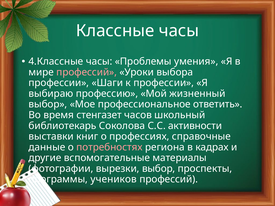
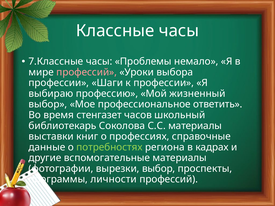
4.Классные: 4.Классные -> 7.Классные (56, 62)
умения: умения -> немало (196, 62)
С.С активности: активности -> материалы (195, 126)
потребностях colour: pink -> light green (109, 147)
учеников: учеников -> личности (114, 179)
